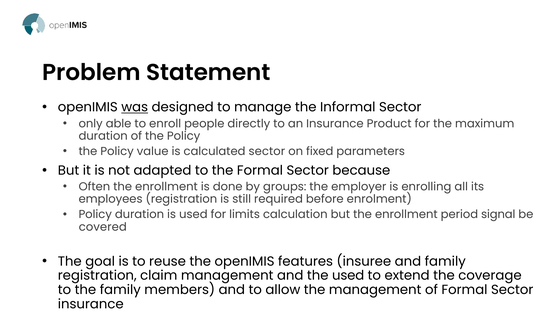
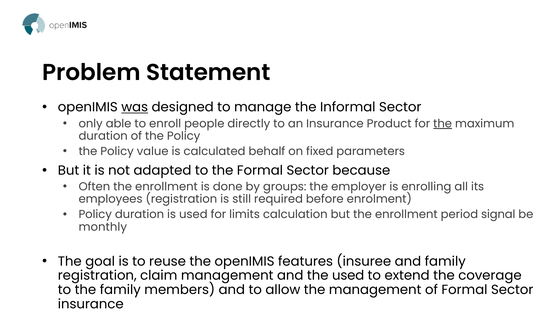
the underline: none -> present (443, 124)
calculated sector: sector -> behalf (267, 152)
covered: covered -> monthly (103, 227)
